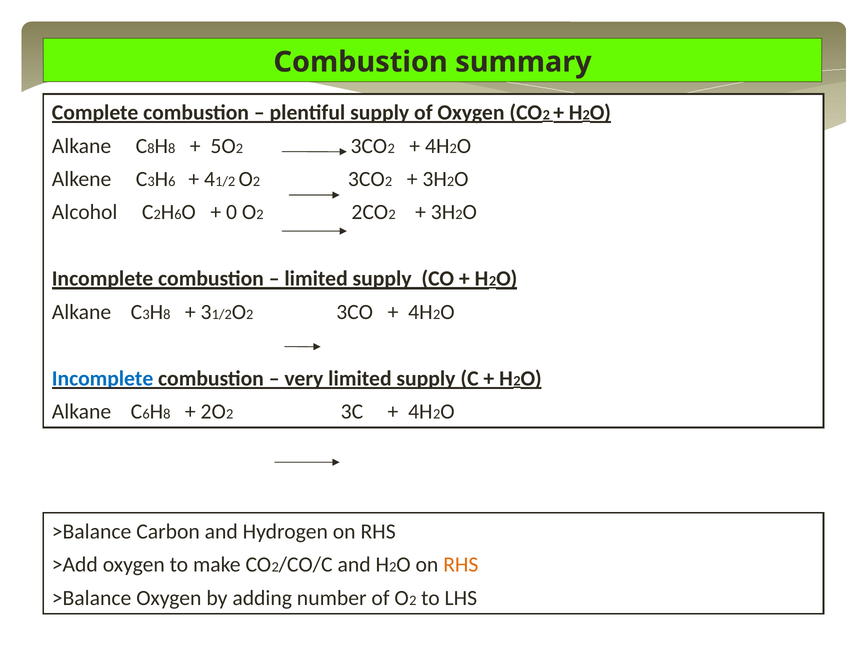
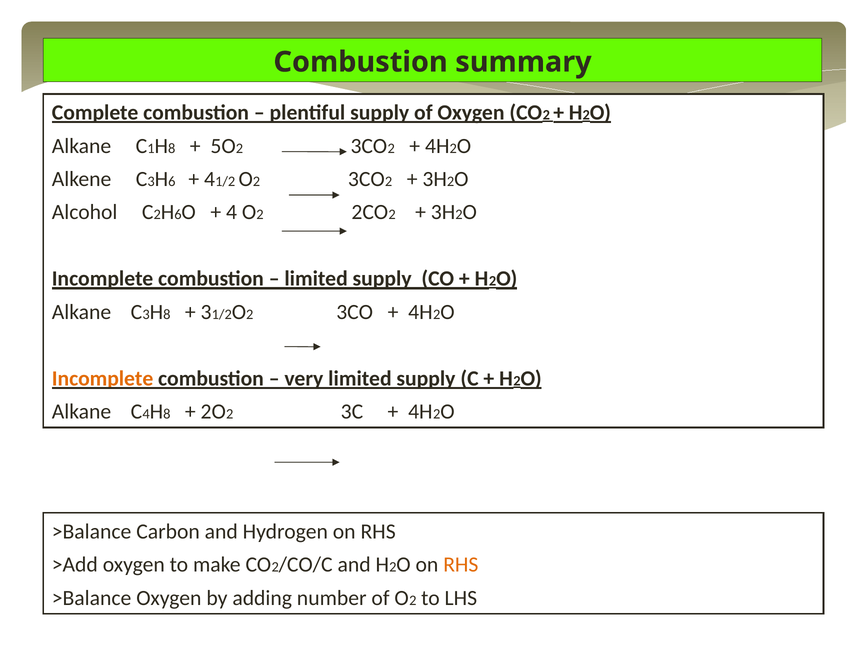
C 8: 8 -> 1 (151, 148)
0: 0 -> 4 (232, 212)
Incomplete colour: blue -> orange (103, 379)
C 6: 6 -> 4 (146, 414)
